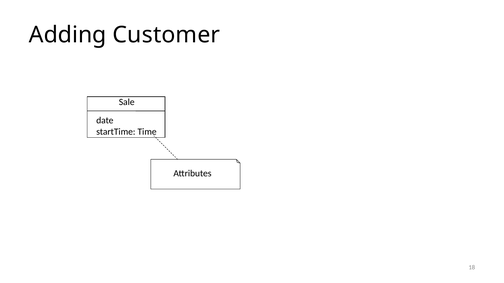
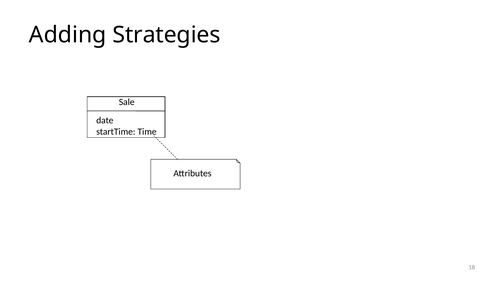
Customer: Customer -> Strategies (167, 35)
